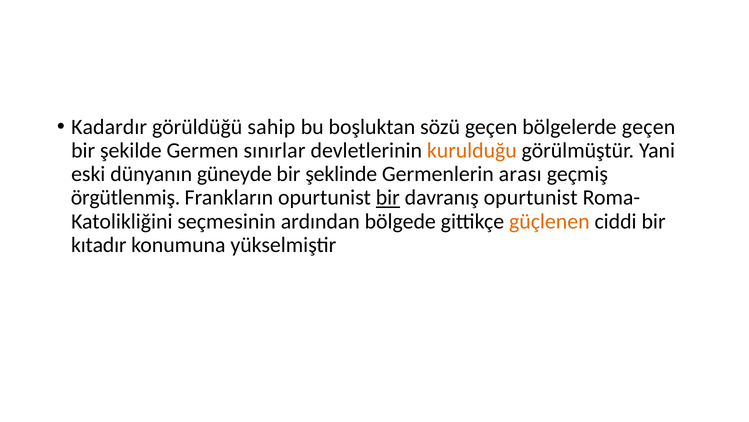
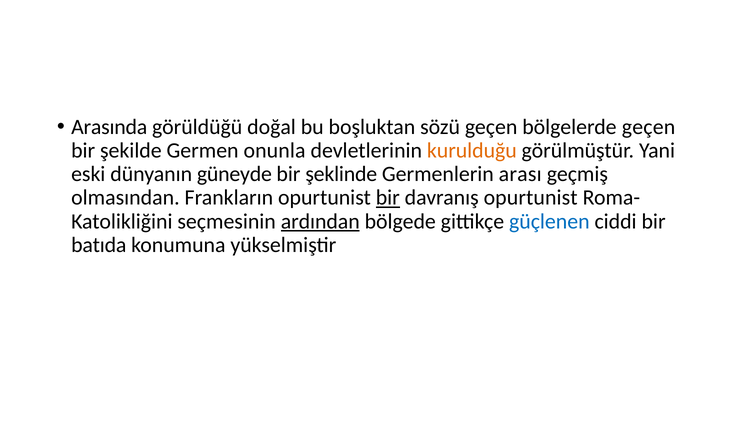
Kadardır: Kadardır -> Arasında (109, 127)
sahip: sahip -> doğal (272, 127)
sınırlar: sınırlar -> onunla (275, 150)
örgütlenmiş: örgütlenmiş -> olmasından (125, 197)
ardından underline: none -> present (320, 221)
güçlenen colour: orange -> blue (549, 221)
kıtadır: kıtadır -> batıda (99, 245)
